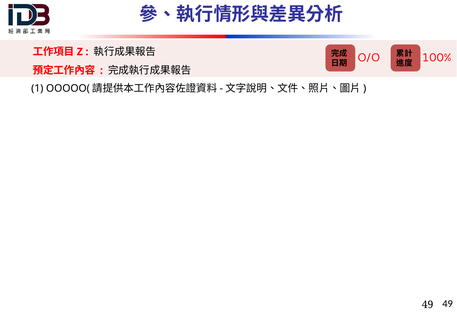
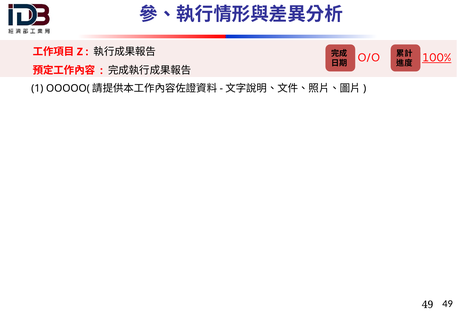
100% underline: none -> present (437, 58)
